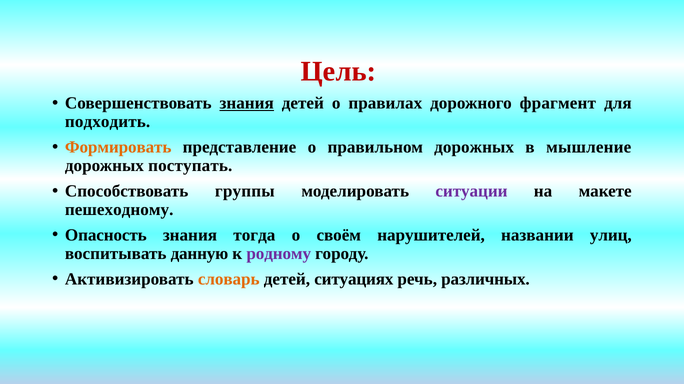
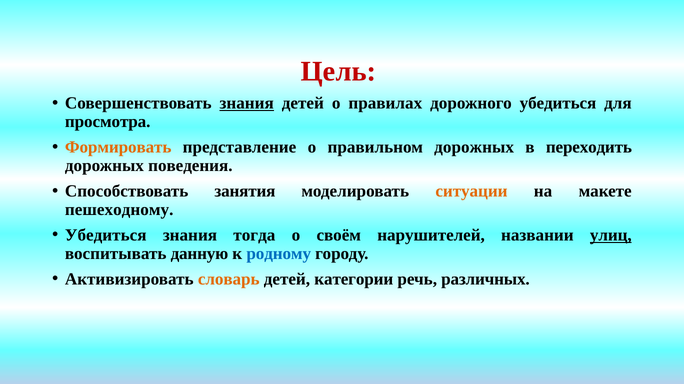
дорожного фрагмент: фрагмент -> убедиться (558, 103)
подходить: подходить -> просмотра (108, 122)
мышление: мышление -> переходить (589, 147)
поступать: поступать -> поведения (190, 166)
группы: группы -> занятия (245, 191)
ситуации colour: purple -> orange (471, 191)
Опасность: Опасность -> Убедиться (106, 235)
улиц underline: none -> present (611, 235)
родному colour: purple -> blue (279, 254)
ситуациях: ситуациях -> категории (354, 280)
